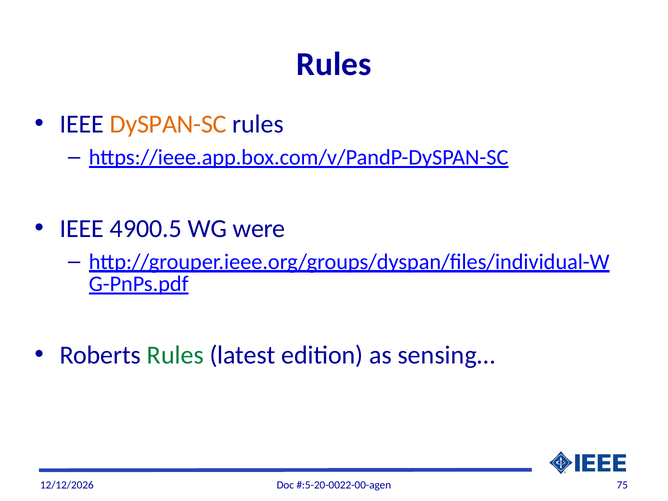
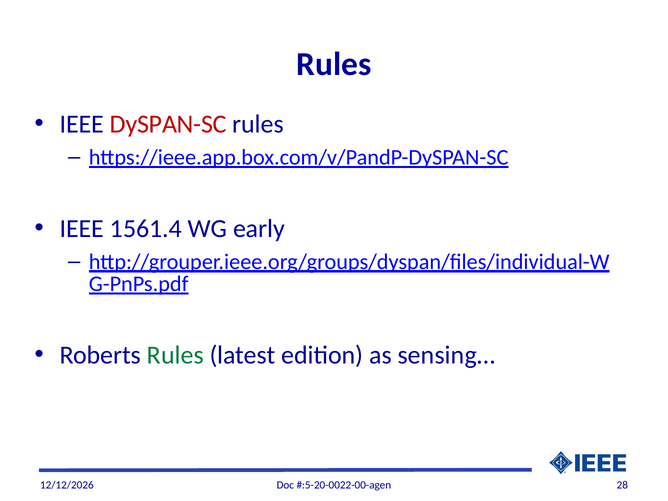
DySPAN-SC colour: orange -> red (168, 124)
4900.5: 4900.5 -> 1561.4 (146, 229)
were: were -> early (259, 229)
75: 75 -> 28 (622, 485)
